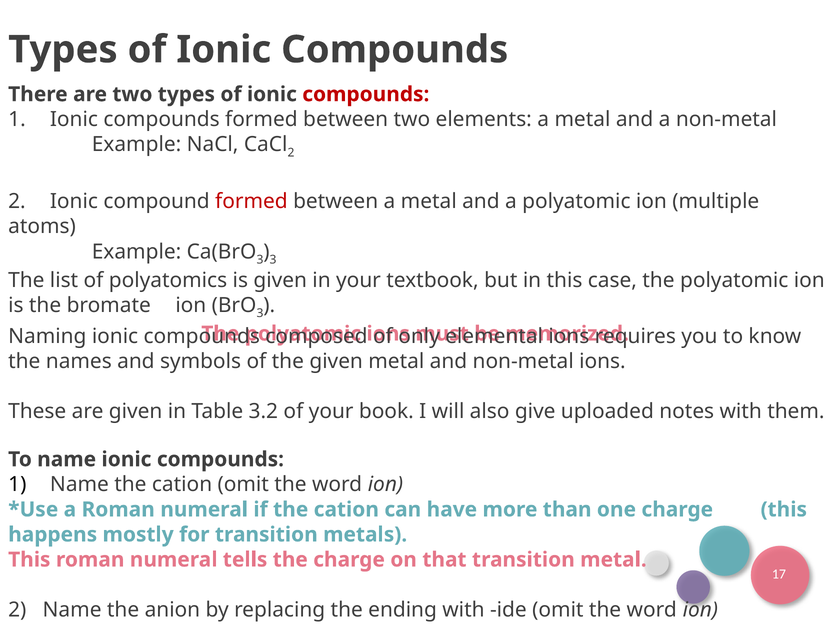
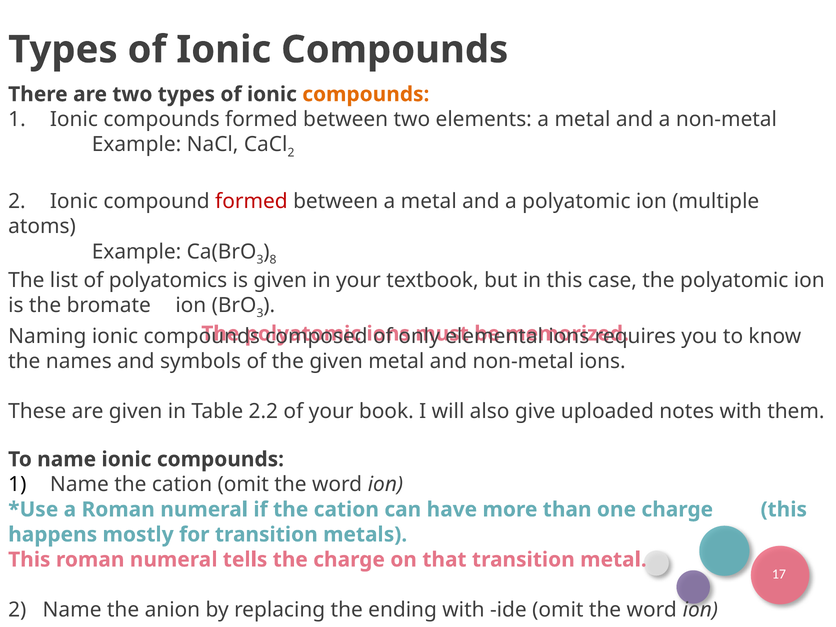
compounds colour: red -> orange (366, 94)
3: 3 -> 8 (273, 260)
3.2: 3.2 -> 2.2 (263, 411)
